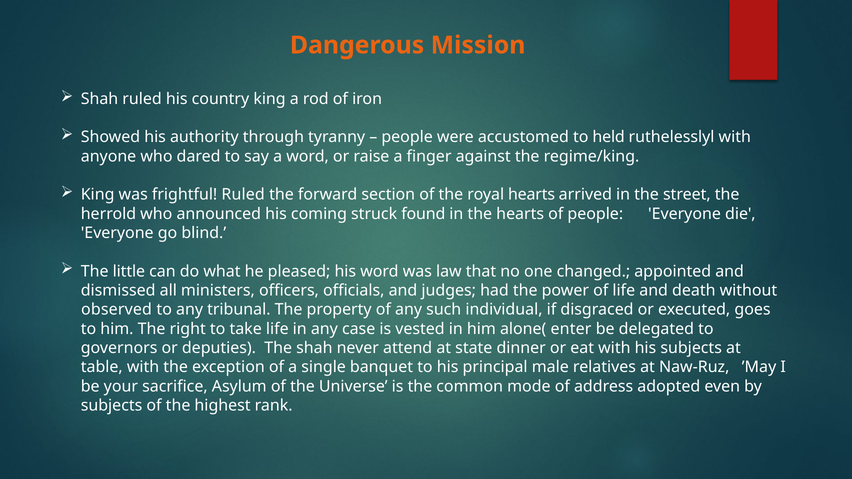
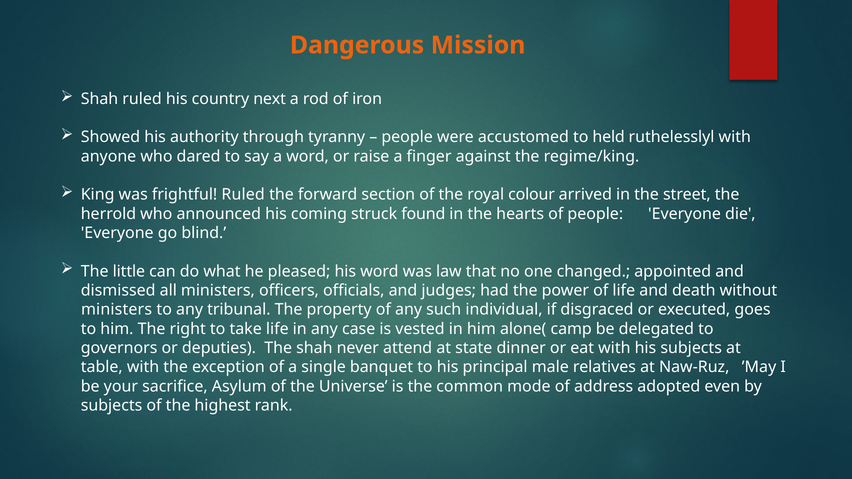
country king: king -> next (270, 99)
royal hearts: hearts -> colour (532, 195)
observed: observed -> ministers (117, 310)
enter: enter -> camp (571, 329)
